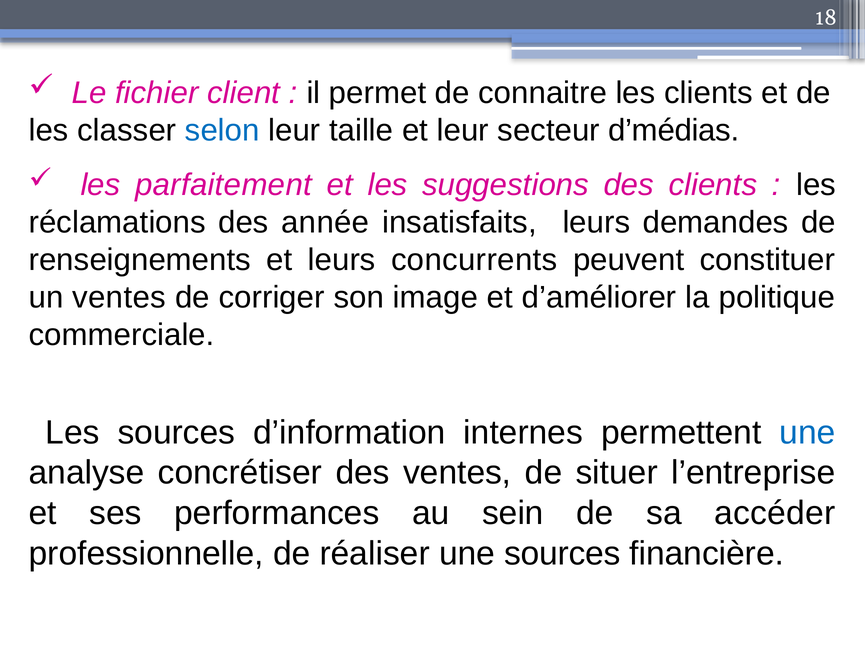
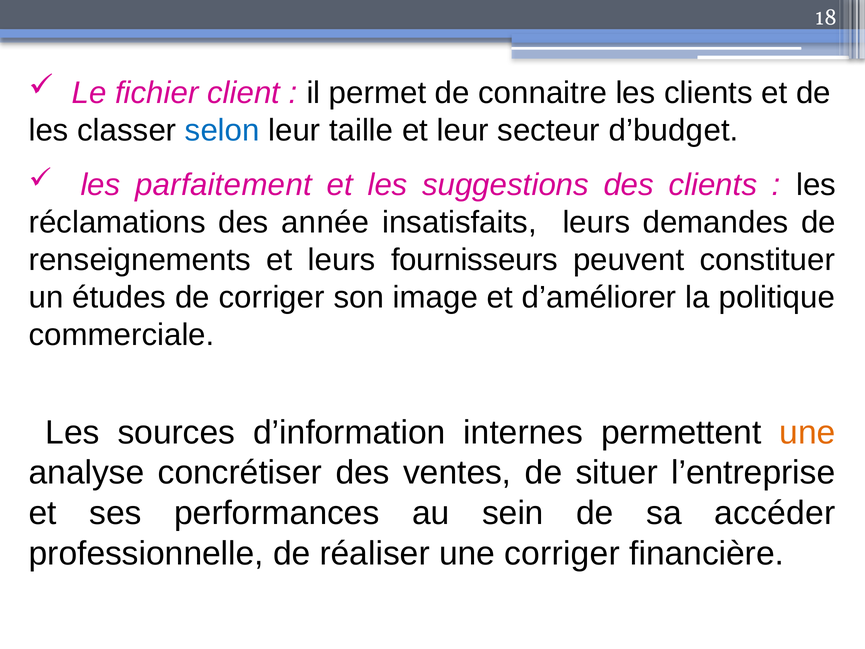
d’médias: d’médias -> d’budget (674, 130)
concurrents: concurrents -> fournisseurs (474, 260)
un ventes: ventes -> études (119, 297)
une colour: blue -> orange (808, 432)
une sources: sources -> corriger (562, 553)
